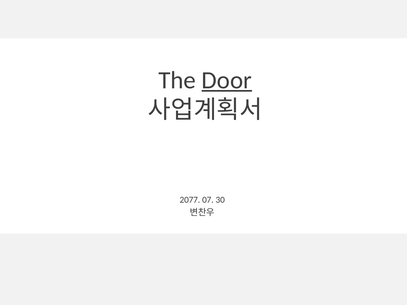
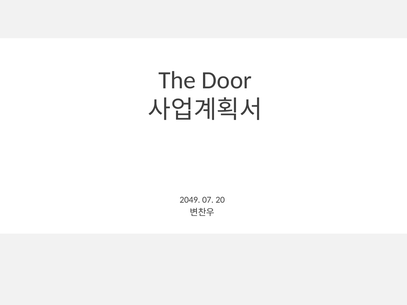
Door underline: present -> none (227, 80)
2077: 2077 -> 2049 (190, 200)
30: 30 -> 20 (220, 200)
